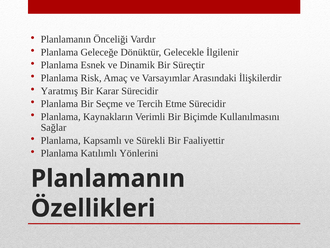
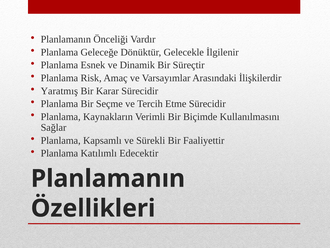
Yönlerini: Yönlerini -> Edecektir (139, 153)
